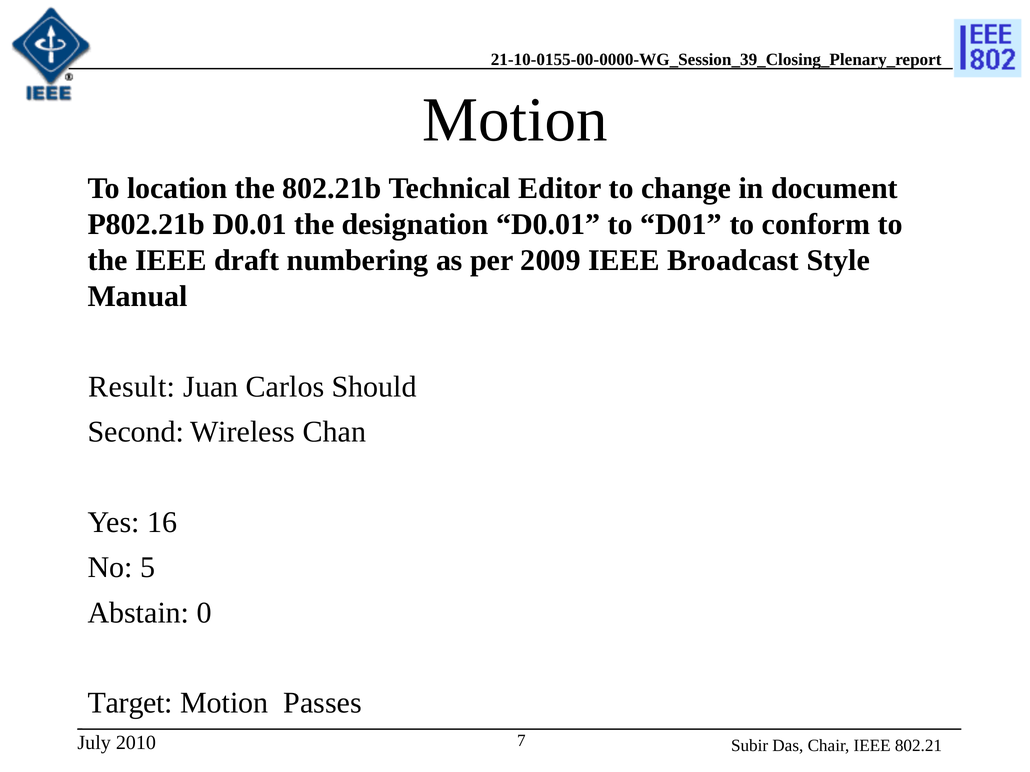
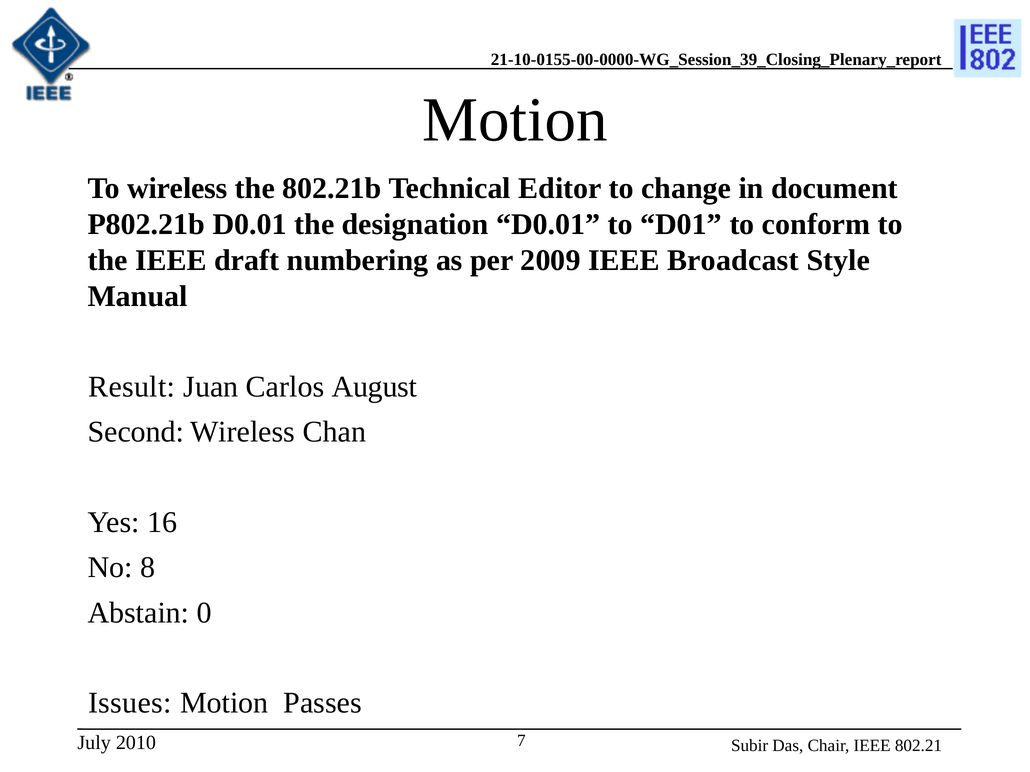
To location: location -> wireless (177, 188)
Should: Should -> August (374, 387)
5: 5 -> 8 (148, 568)
Target: Target -> Issues (130, 704)
